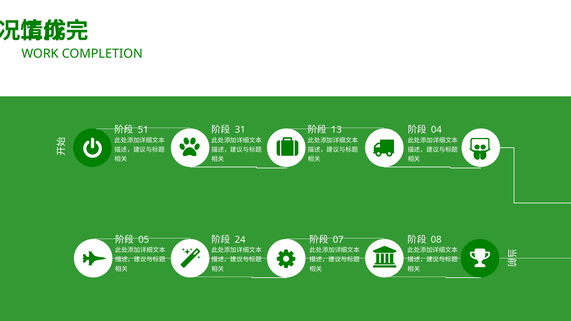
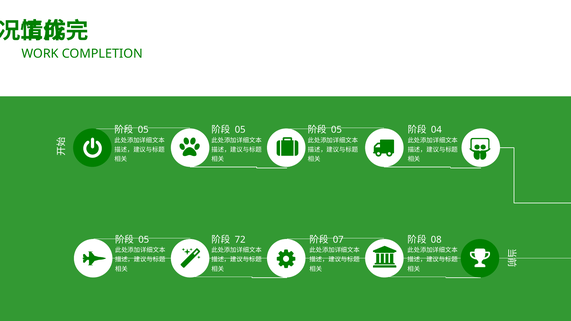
51: 51 -> 05 (143, 130)
31: 31 -> 05 (240, 130)
13: 13 -> 05 (336, 130)
24: 24 -> 72 (240, 240)
